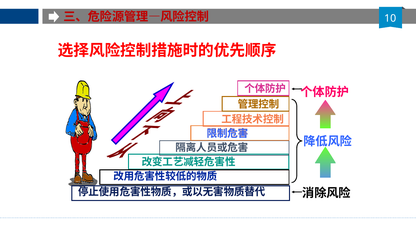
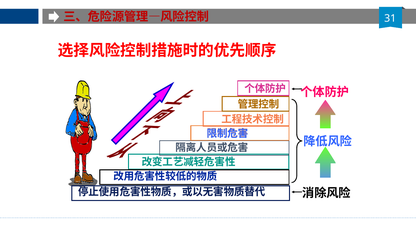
10: 10 -> 31 (390, 19)
